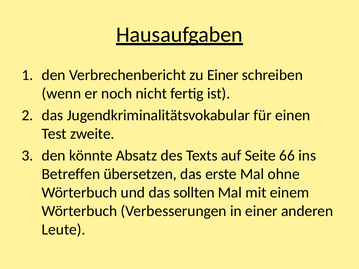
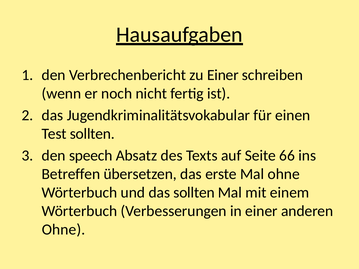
Test zweite: zweite -> sollten (92, 134)
könnte: könnte -> speech (91, 156)
Leute: Leute -> Ohne (64, 230)
